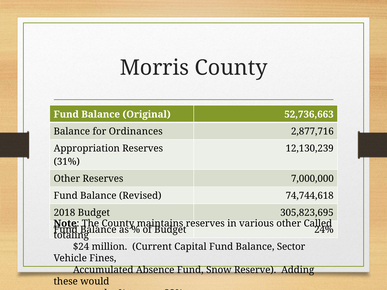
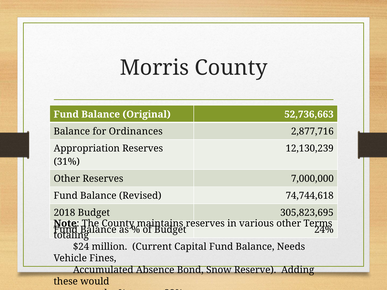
Called: Called -> Terms (318, 224)
Sector: Sector -> Needs (291, 247)
Absence Fund: Fund -> Bond (190, 270)
